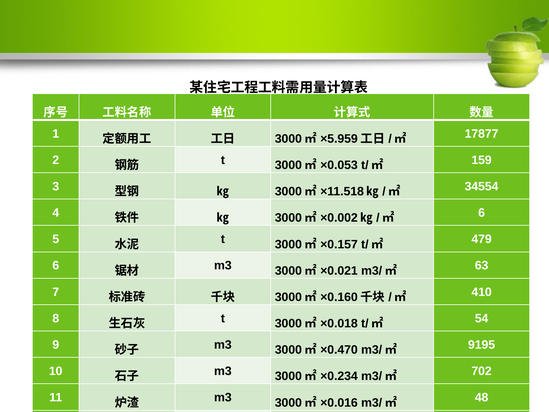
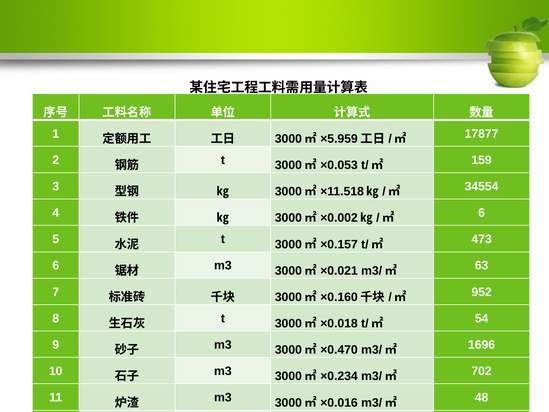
479: 479 -> 473 (482, 239)
410: 410 -> 952 (482, 292)
9195: 9195 -> 1696 (482, 345)
